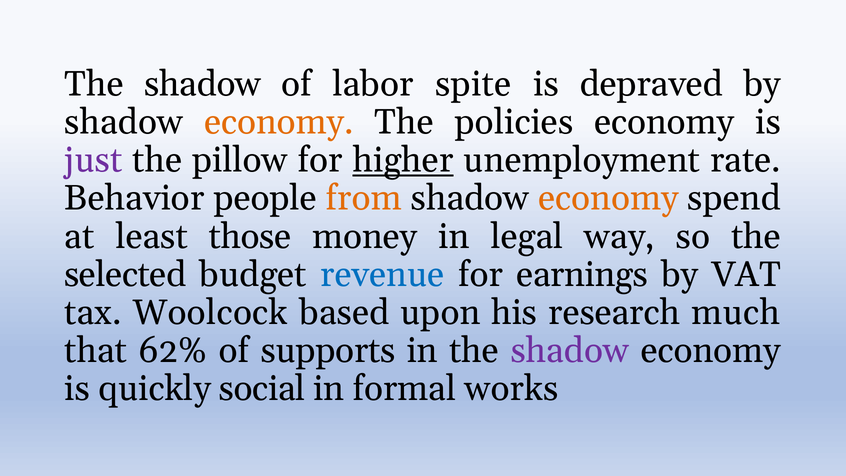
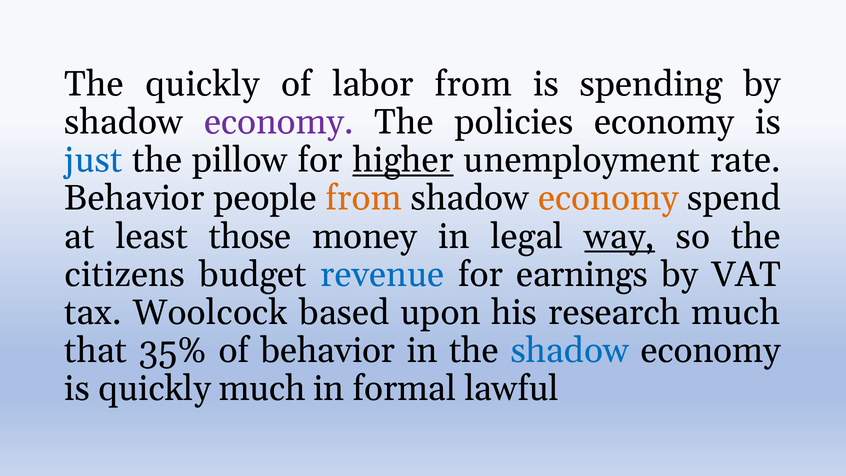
shadow: shadow -> quickly (202, 84)
labor spite: spite -> from (473, 84)
depraved: depraved -> spending (651, 84)
economy colour: orange -> purple (279, 122)
just colour: purple -> blue (93, 160)
way underline: none -> present (620, 236)
selected: selected -> citizens (125, 274)
62%: 62% -> 35% (173, 351)
of supports: supports -> behavior (328, 351)
shadow colour: purple -> blue (570, 351)
quickly social: social -> much (262, 389)
works: works -> lawful (512, 389)
